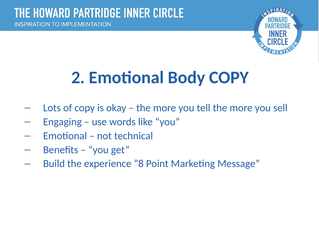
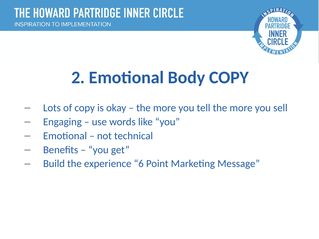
8: 8 -> 6 (139, 164)
